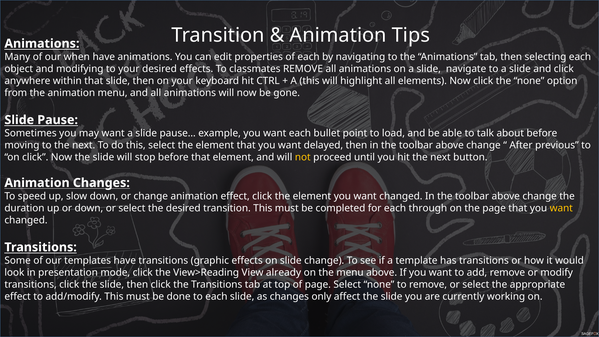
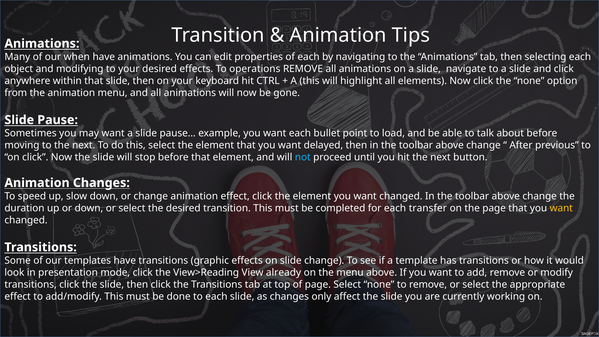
classmates: classmates -> operations (255, 69)
not colour: yellow -> light blue (303, 157)
through: through -> transfer (428, 208)
